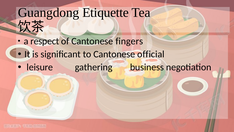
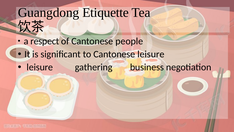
fingers: fingers -> people (129, 41)
Cantonese official: official -> leisure (151, 54)
